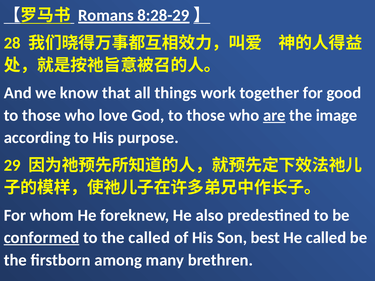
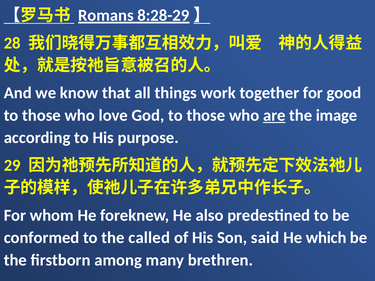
conformed underline: present -> none (42, 238)
best: best -> said (265, 238)
He called: called -> which (326, 238)
